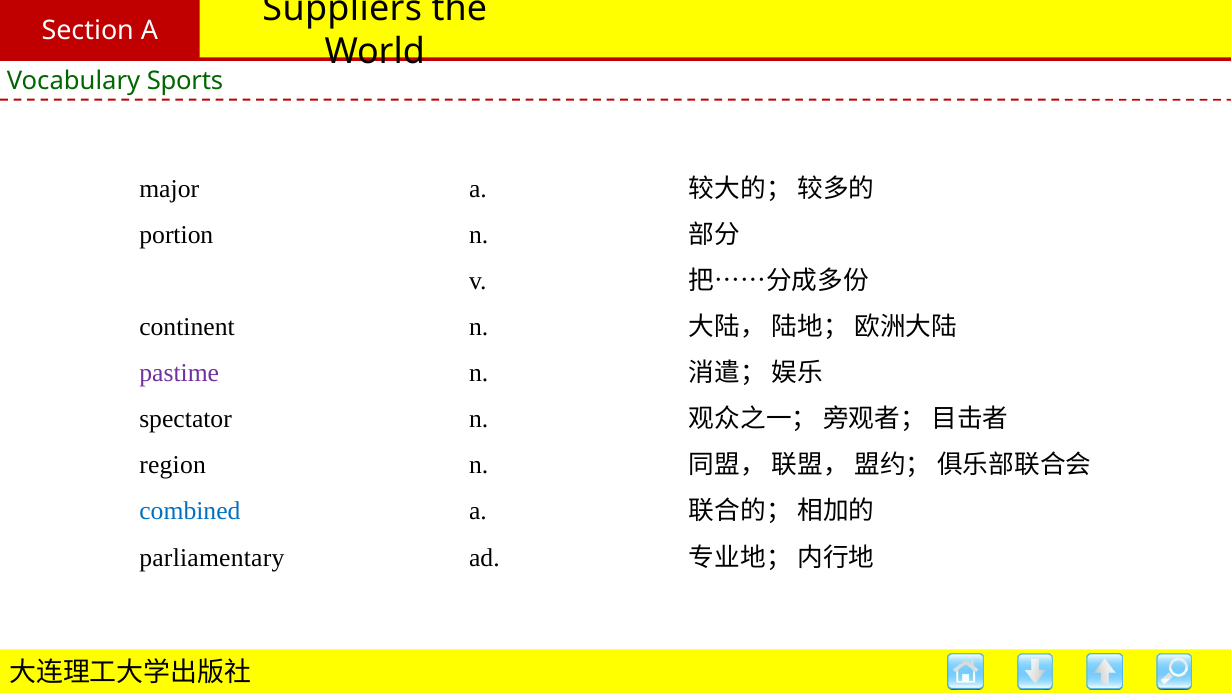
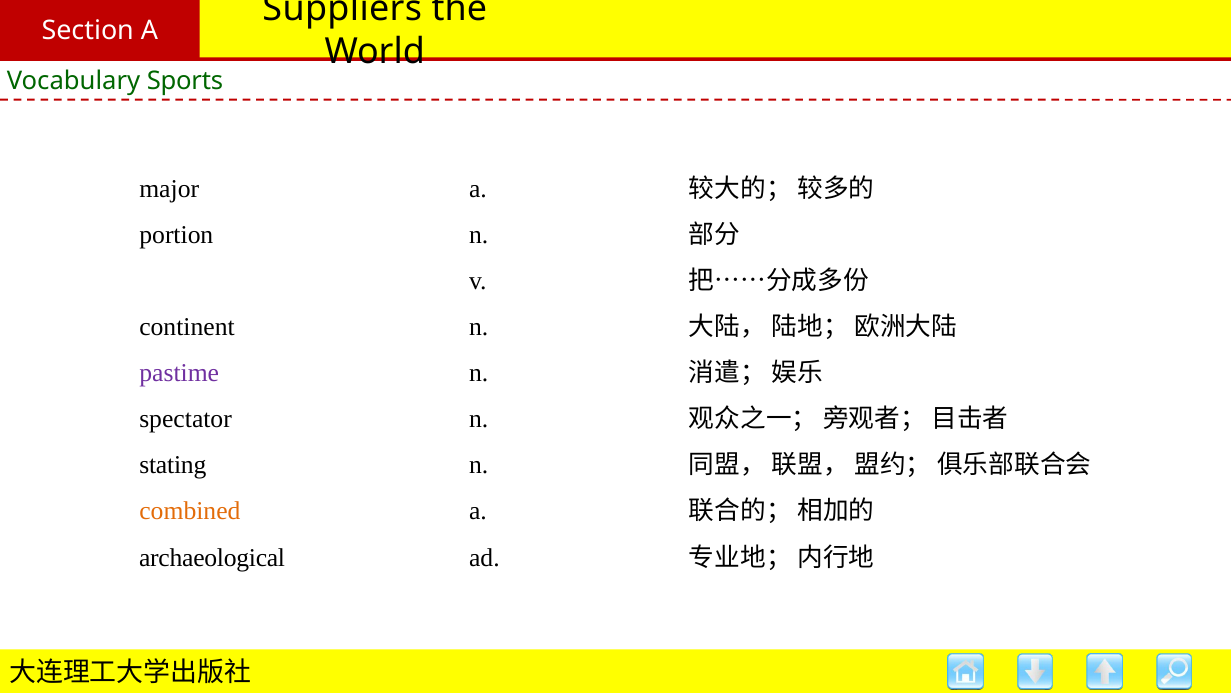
region: region -> stating (173, 465)
combined colour: blue -> orange (190, 512)
parliamentary: parliamentary -> archaeological (212, 558)
